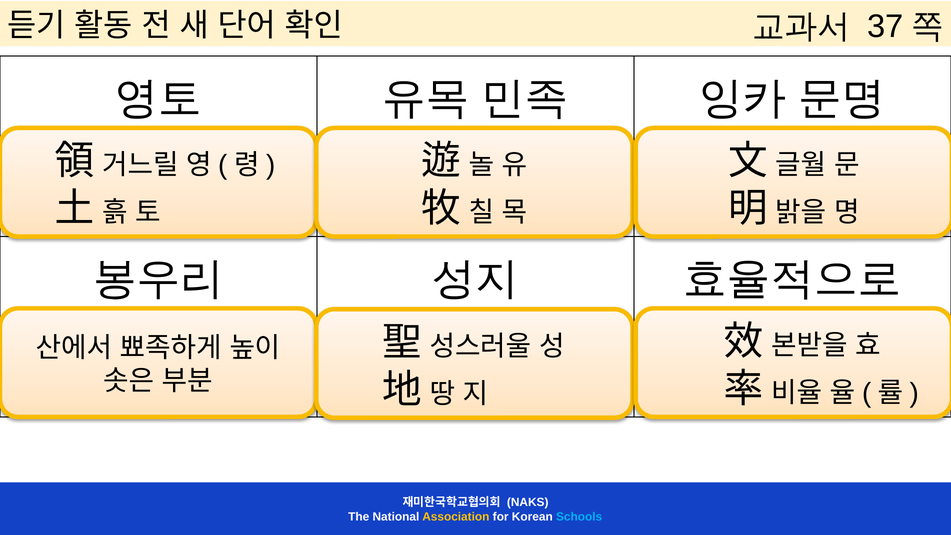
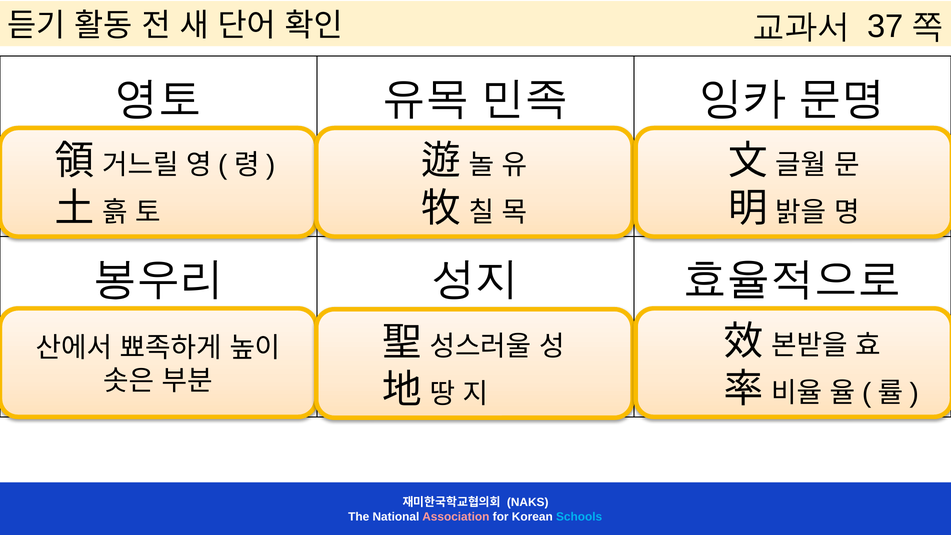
Association colour: yellow -> pink (456, 517)
